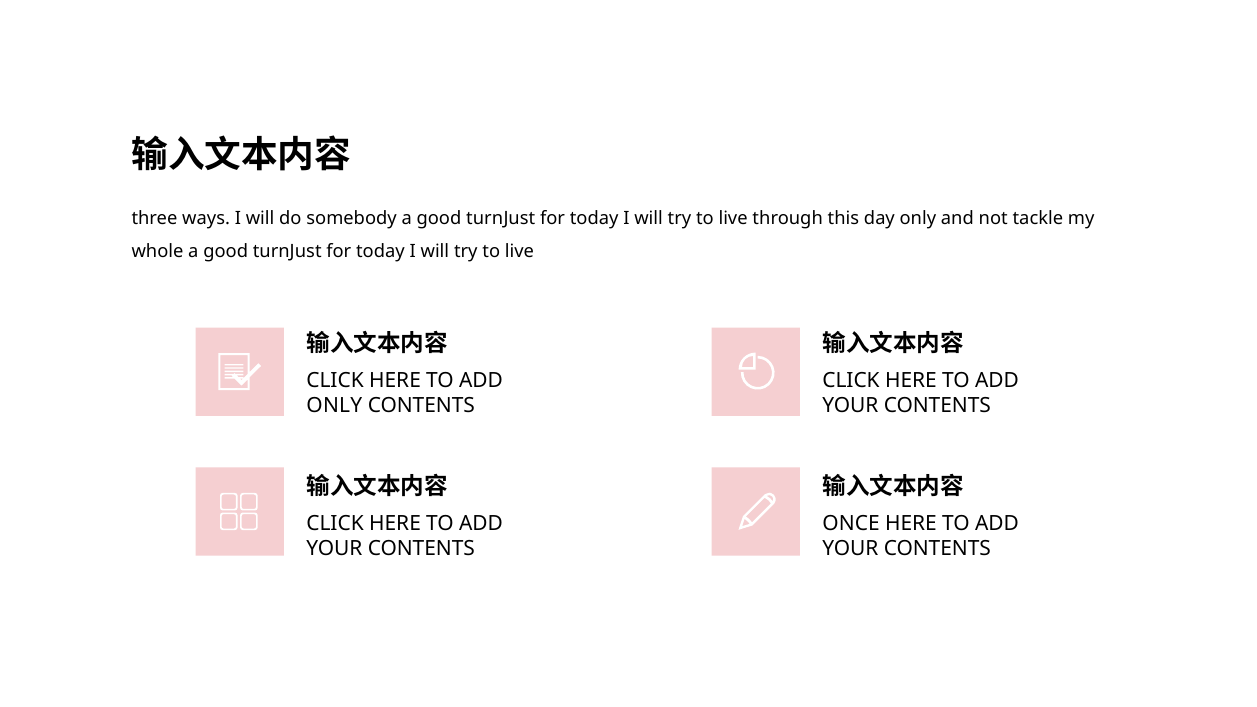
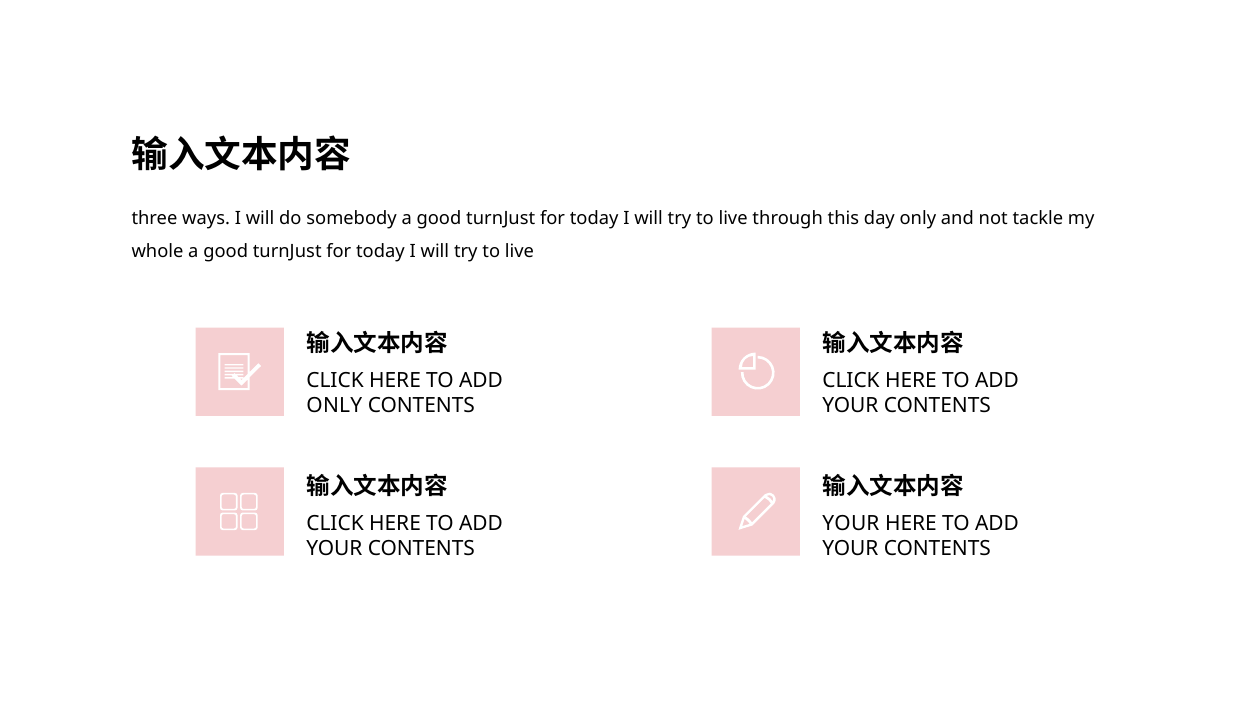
ONCE: ONCE -> YOUR (851, 524)
